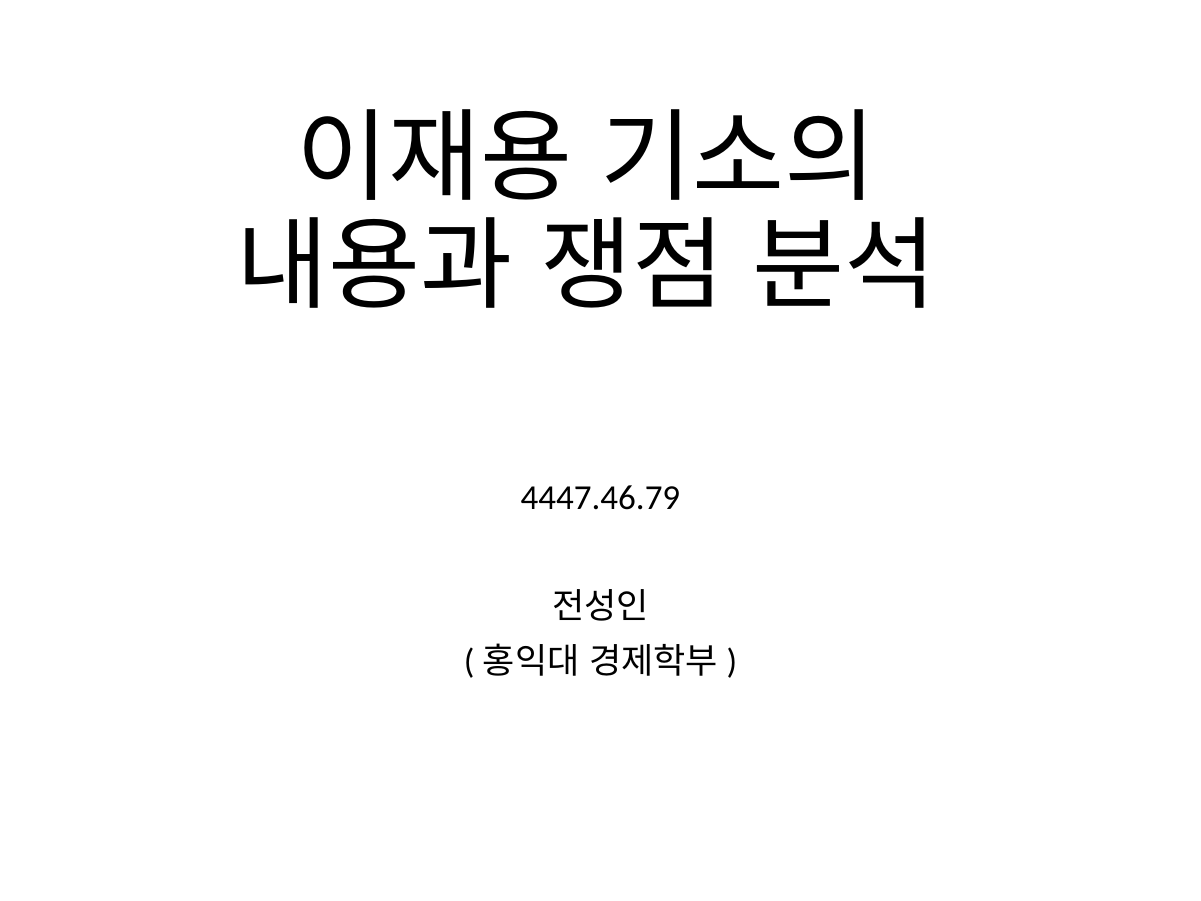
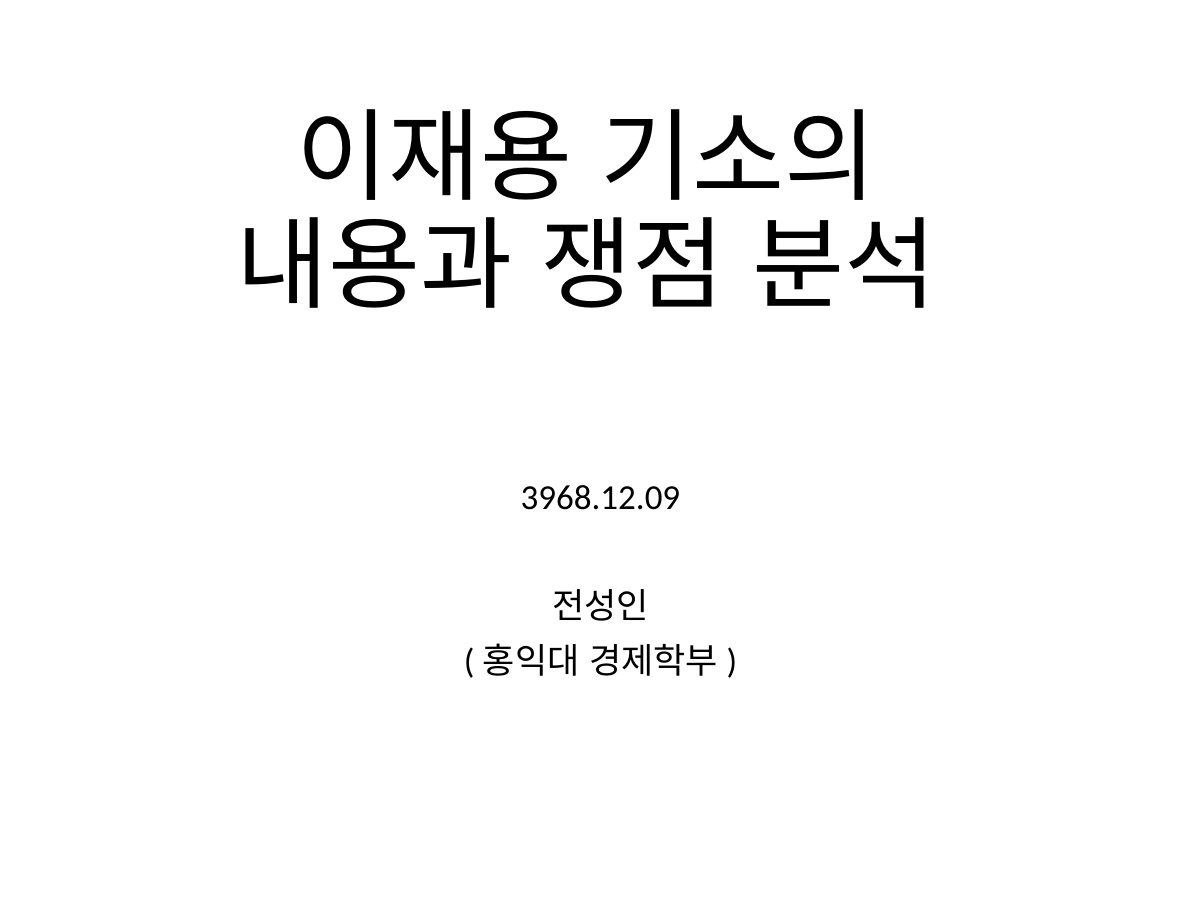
4447.46.79: 4447.46.79 -> 3968.12.09 (600, 498)
